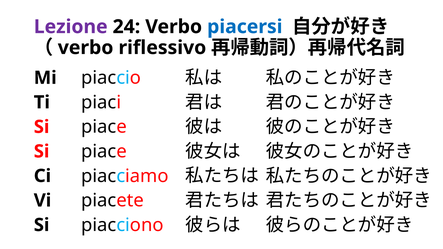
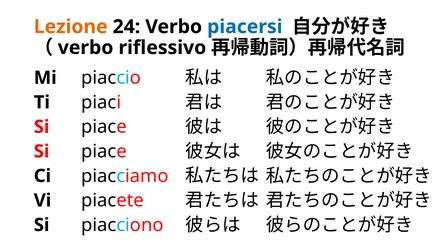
Lezione colour: purple -> orange (71, 27)
